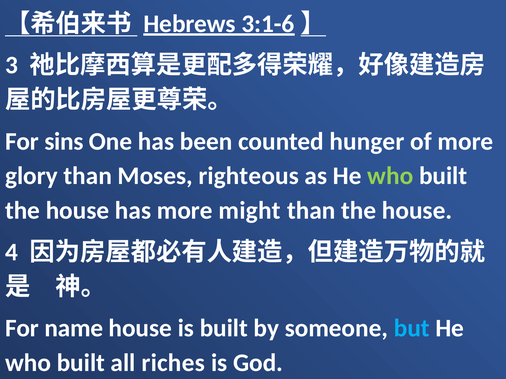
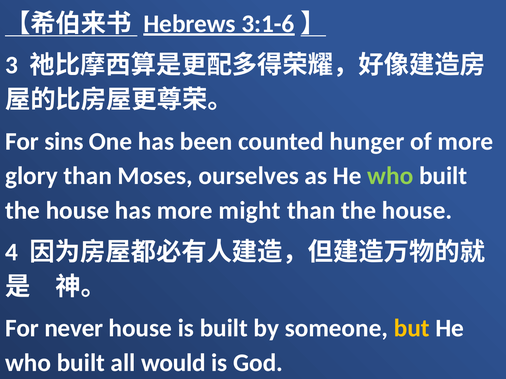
righteous: righteous -> ourselves (249, 176)
name: name -> never (74, 329)
but colour: light blue -> yellow (412, 329)
riches: riches -> would (173, 363)
